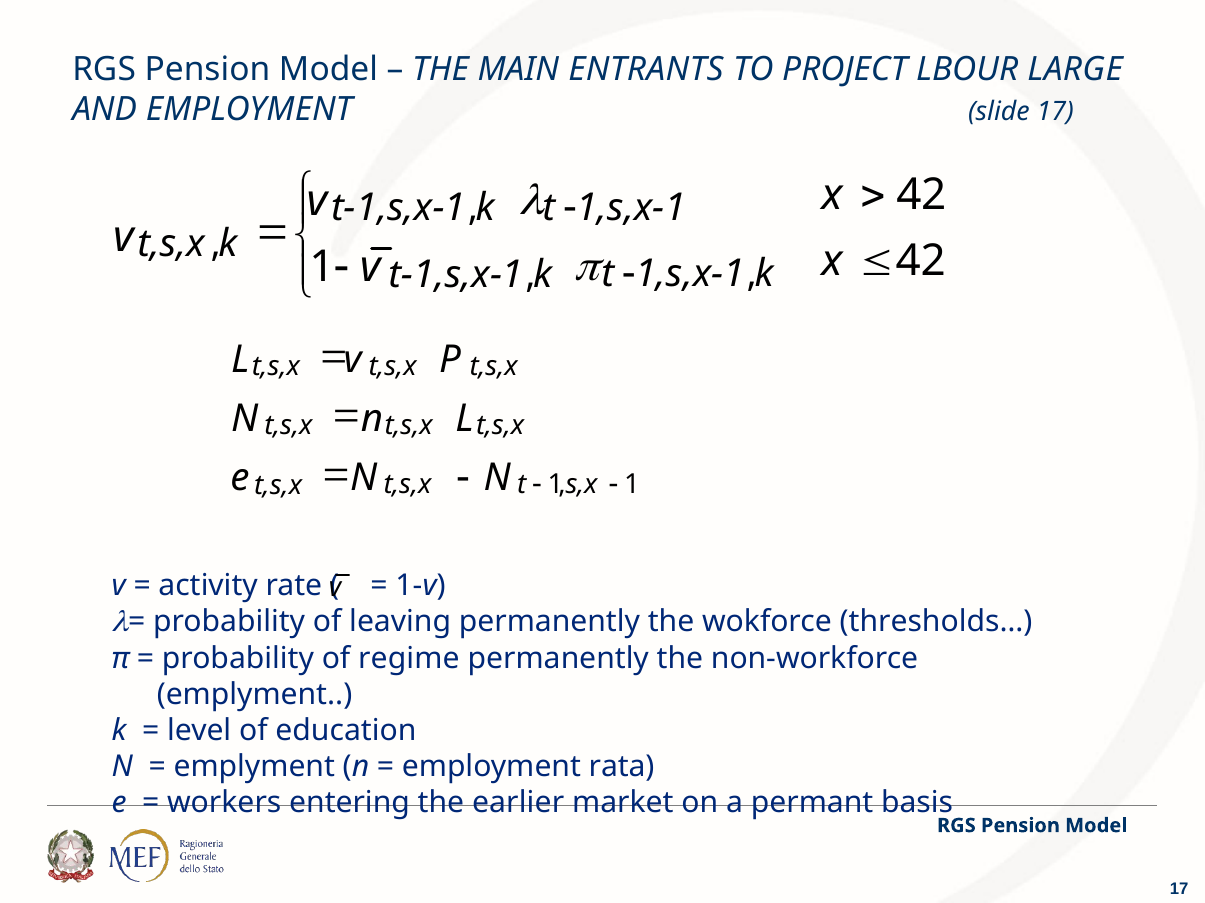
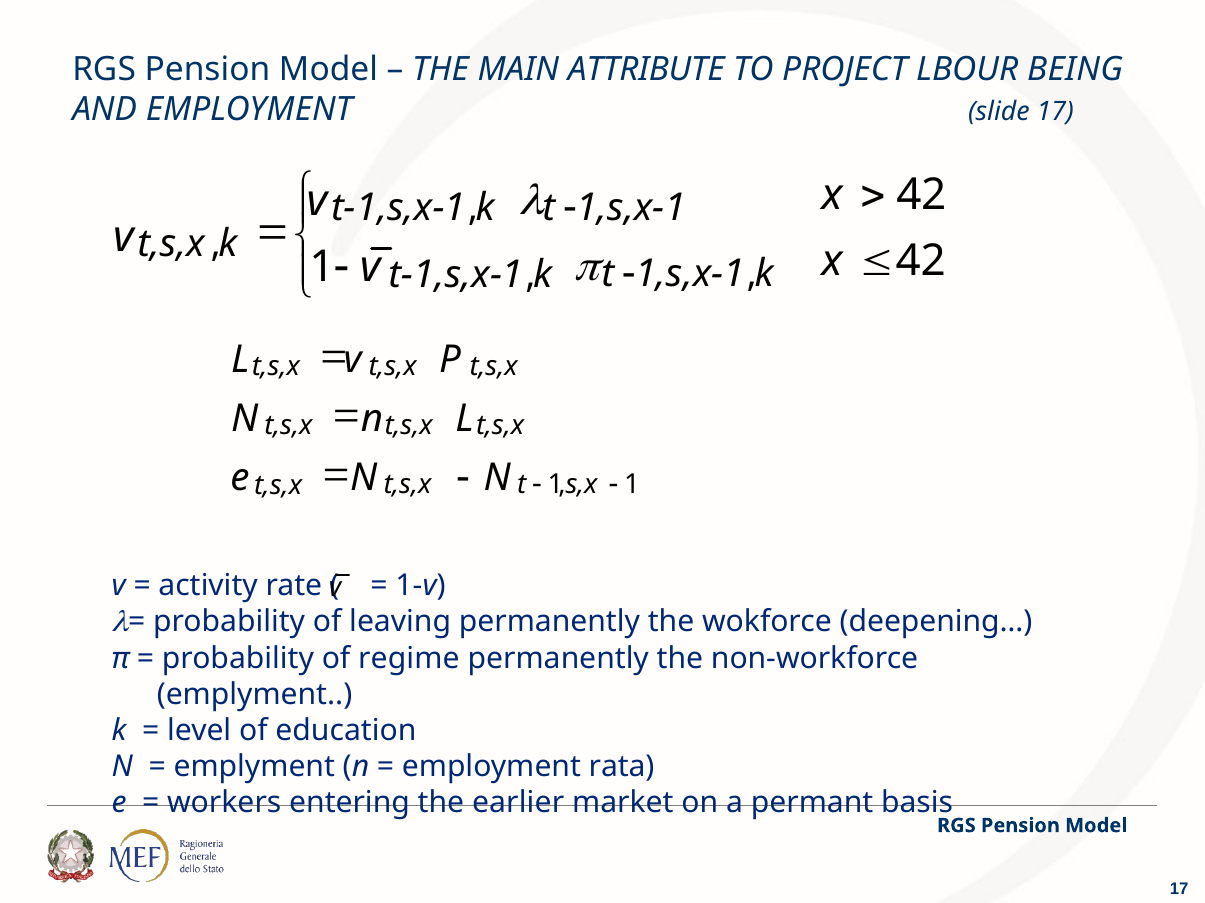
ENTRANTS: ENTRANTS -> ATTRIBUTE (646, 70)
LARGE: LARGE -> BEING (1075, 70)
thresholds…: thresholds… -> deepening… (936, 623)
